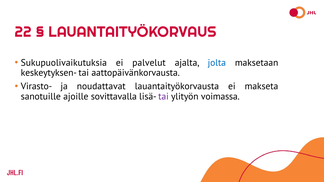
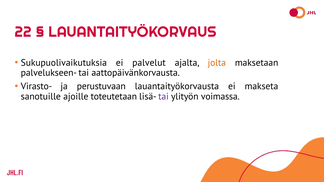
jolta colour: blue -> orange (217, 63)
keskeytyksen-: keskeytyksen- -> palvelukseen- (49, 73)
noudattavat: noudattavat -> perustuvaan (101, 86)
sovittavalla: sovittavalla -> toteutetaan (114, 97)
